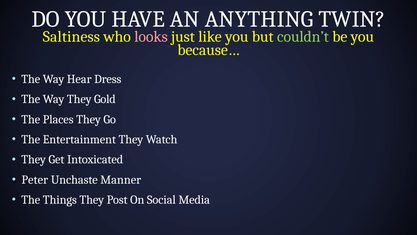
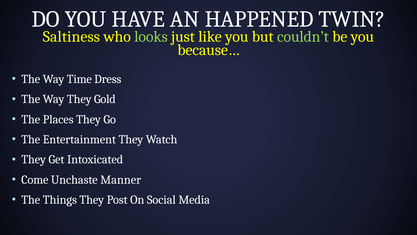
ANYTHING: ANYTHING -> HAPPENED (259, 19)
looks colour: pink -> light green (151, 36)
Hear: Hear -> Time (79, 79)
Peter: Peter -> Come (35, 179)
